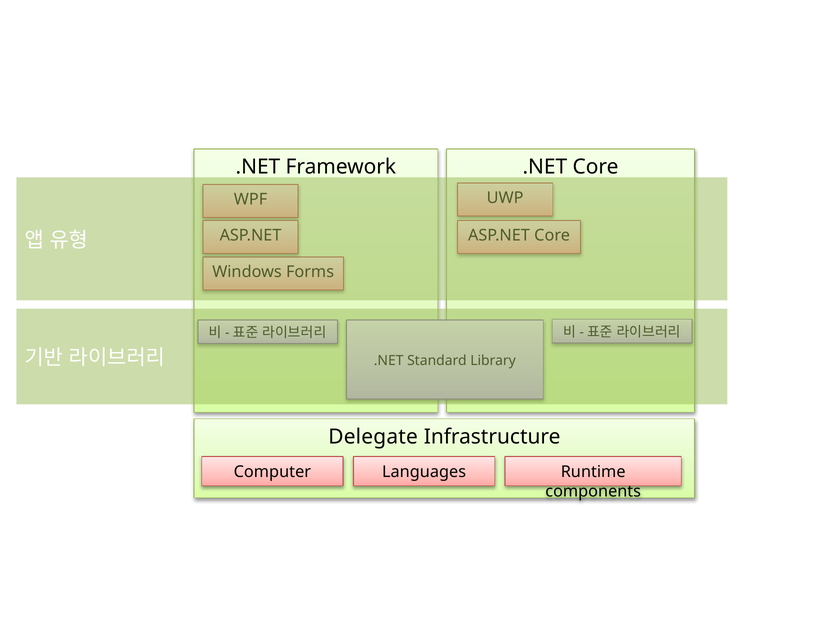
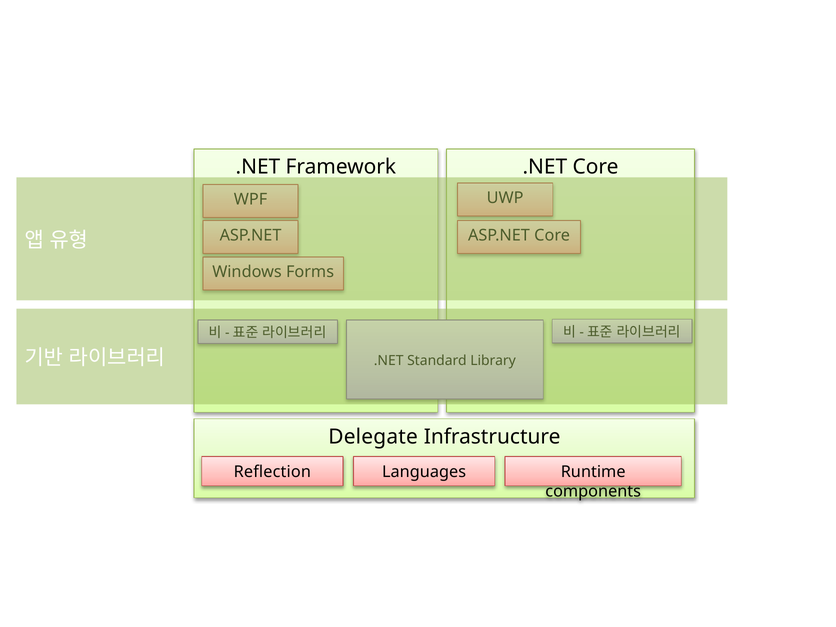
Computer: Computer -> Reflection (272, 472)
